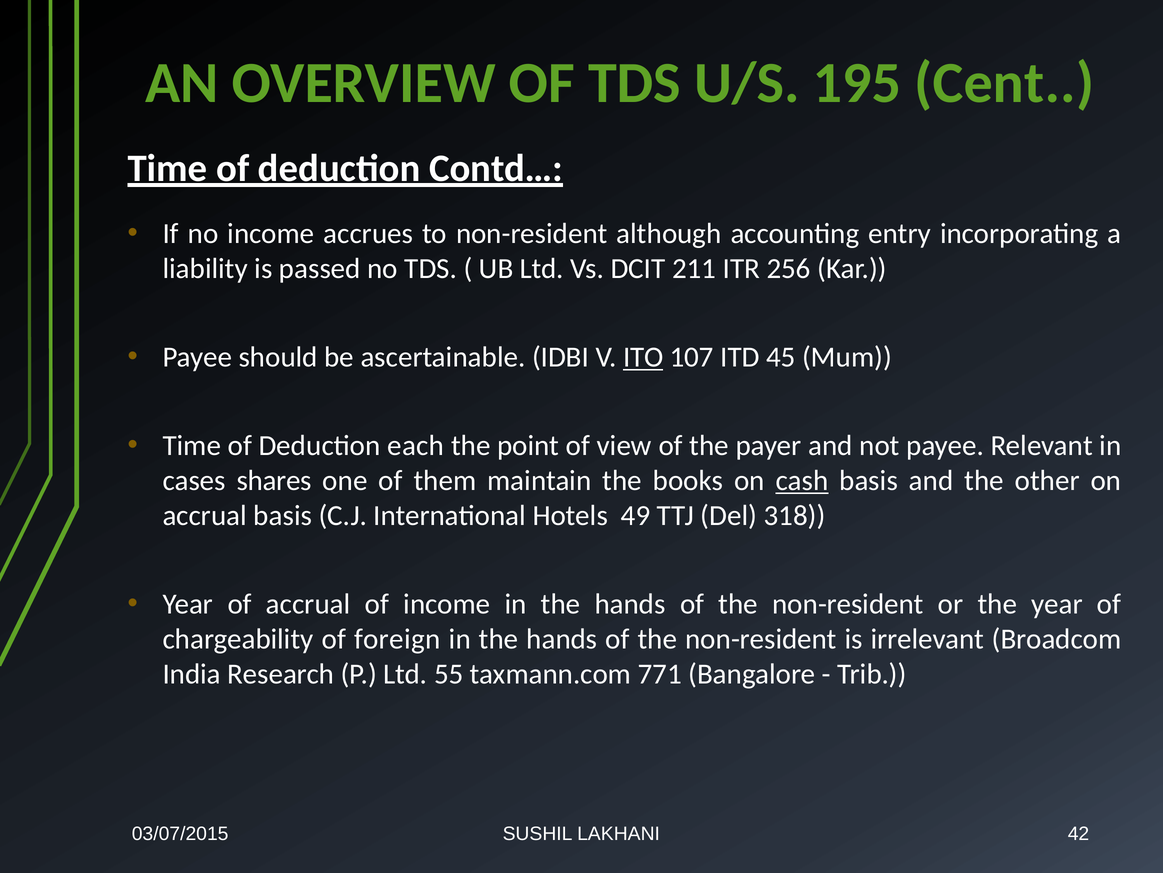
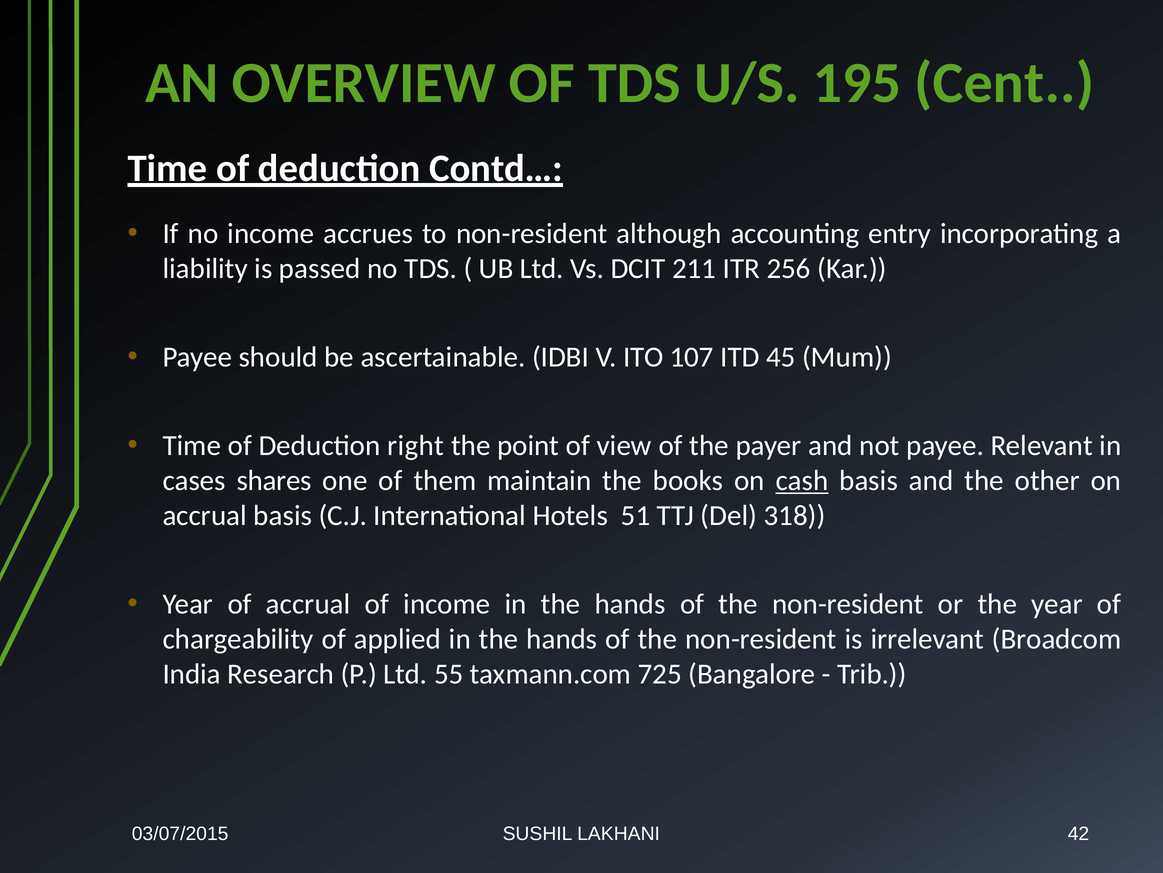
ITO underline: present -> none (643, 357)
each: each -> right (416, 445)
49: 49 -> 51 (636, 515)
foreign: foreign -> applied (397, 639)
771: 771 -> 725 (660, 673)
